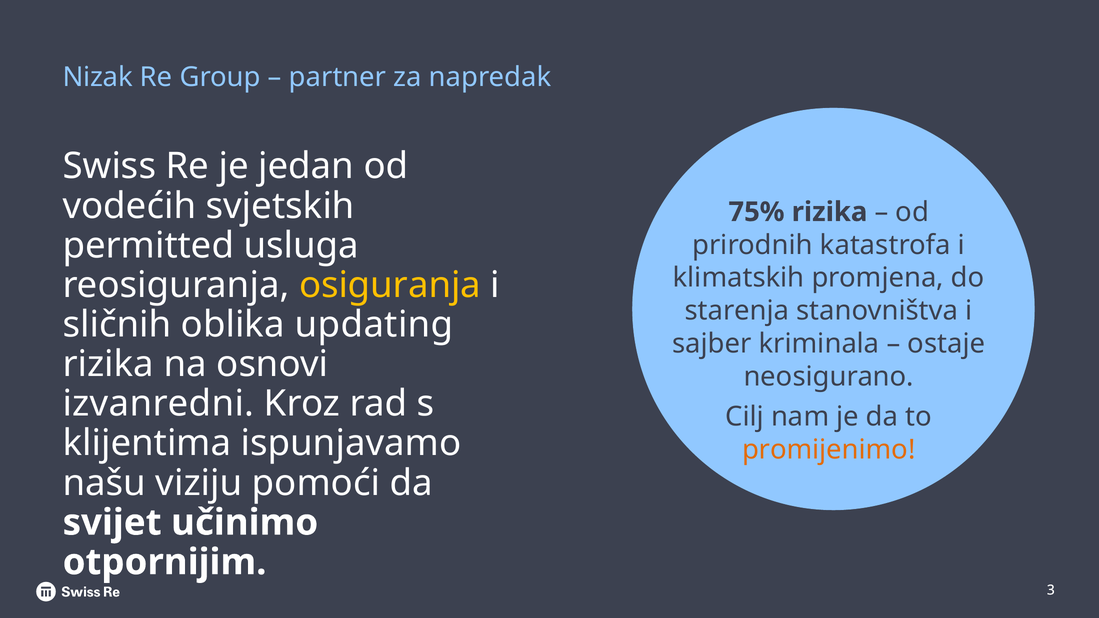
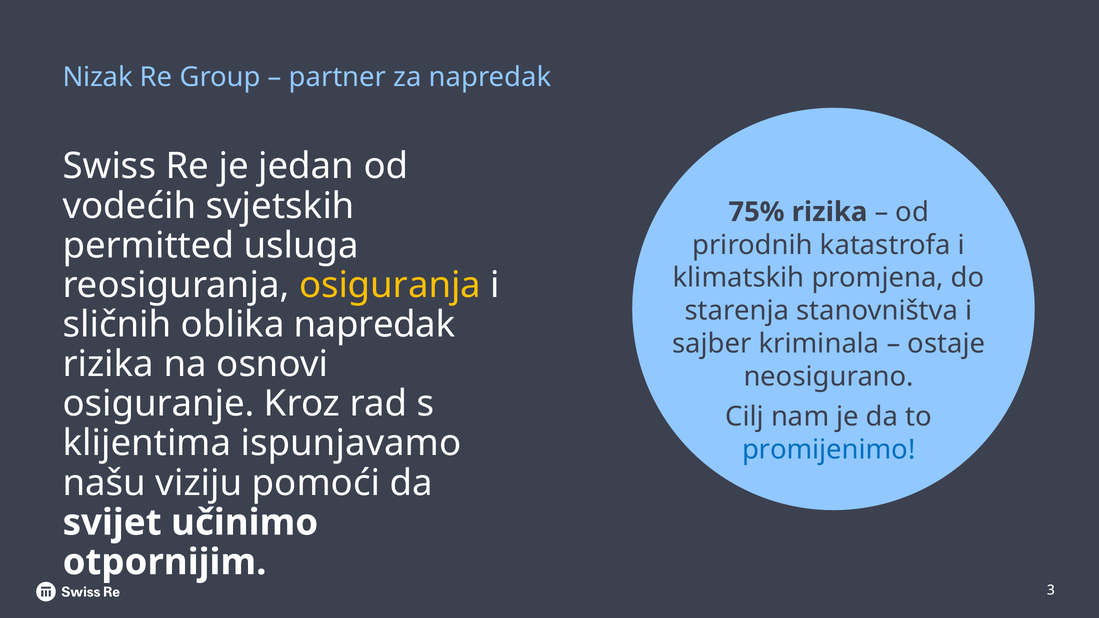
oblika updating: updating -> napredak (374, 325)
izvanredni: izvanredni -> osiguranje (159, 404)
promijenimo colour: orange -> blue (829, 450)
